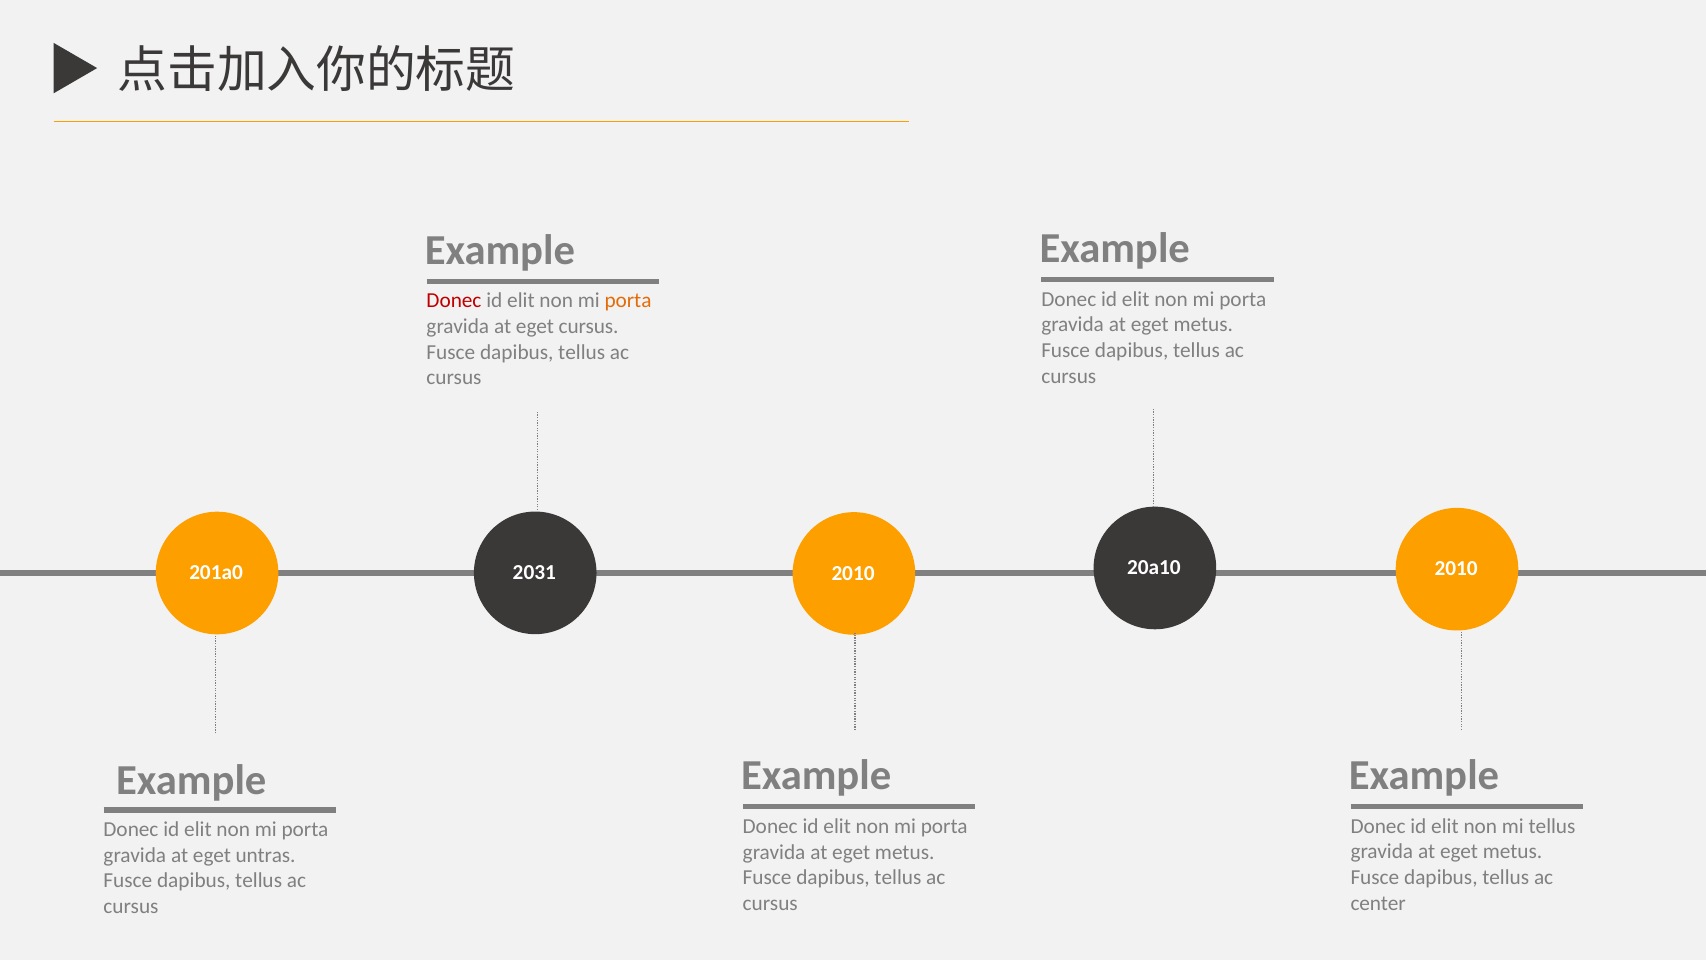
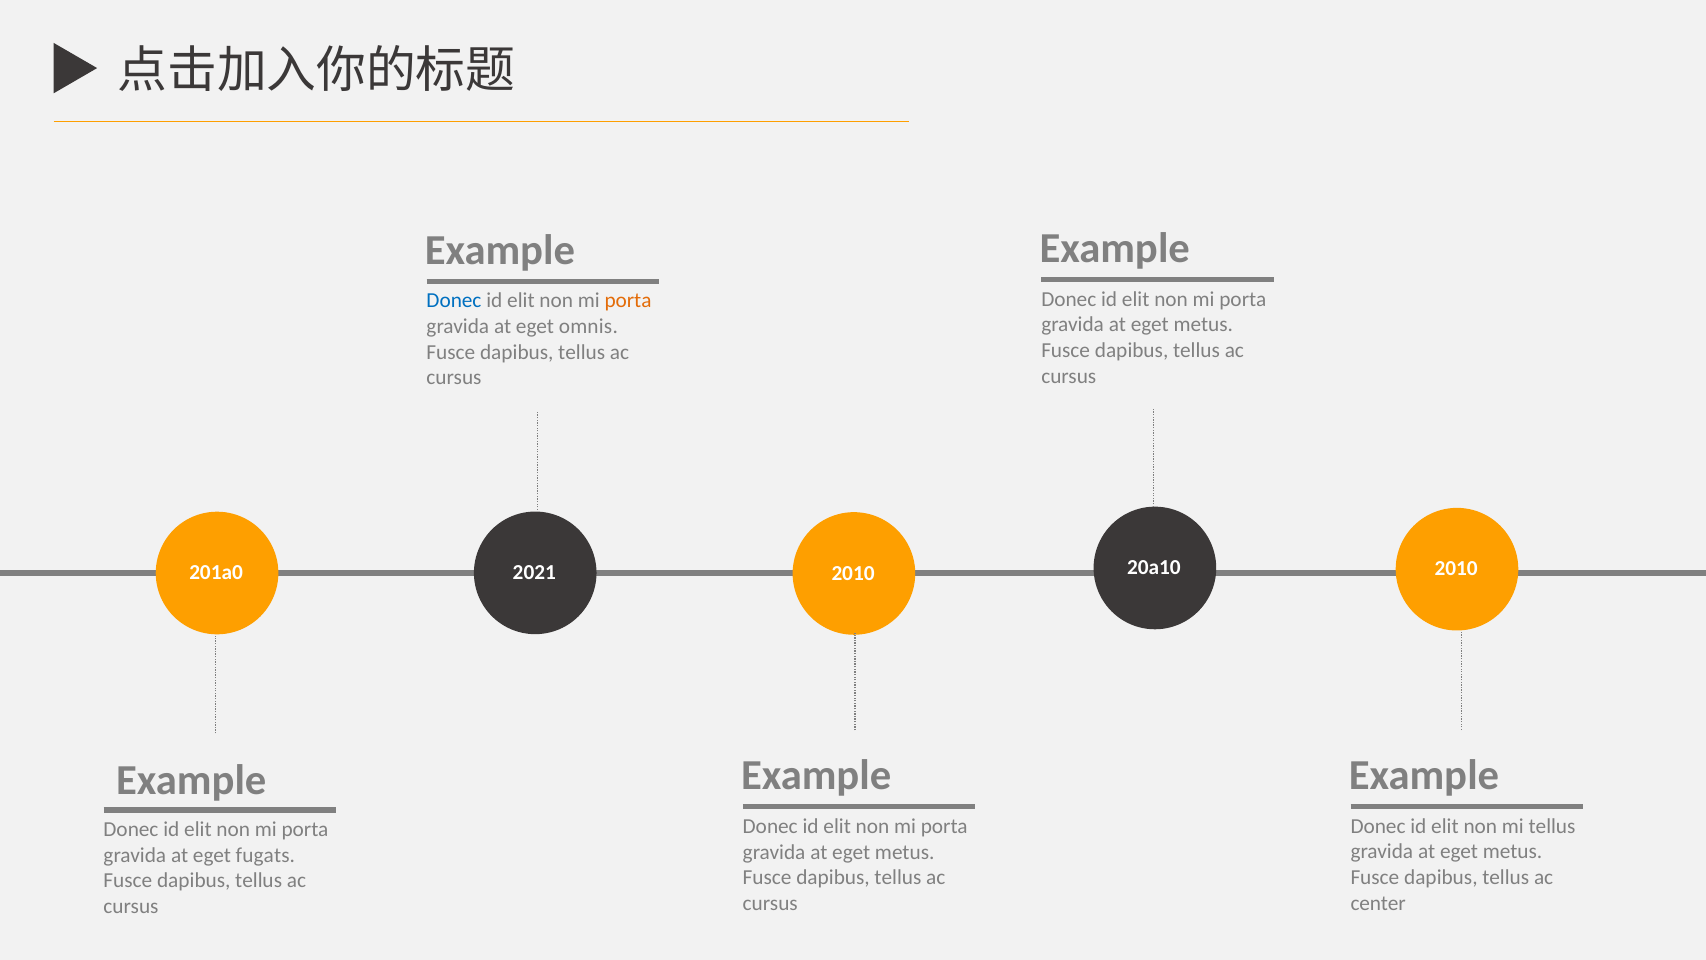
Donec colour: red -> blue (454, 301)
eget cursus: cursus -> omnis (588, 327)
2031: 2031 -> 2021 (534, 573)
untras: untras -> fugats (265, 855)
